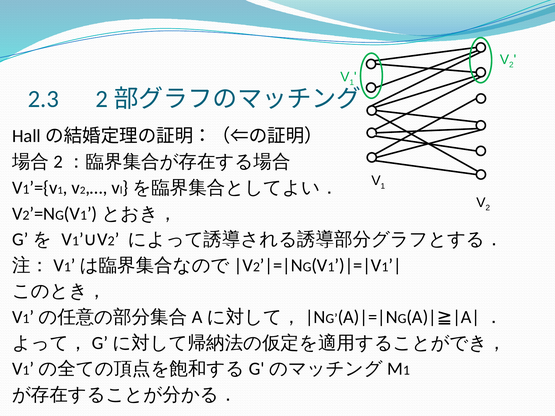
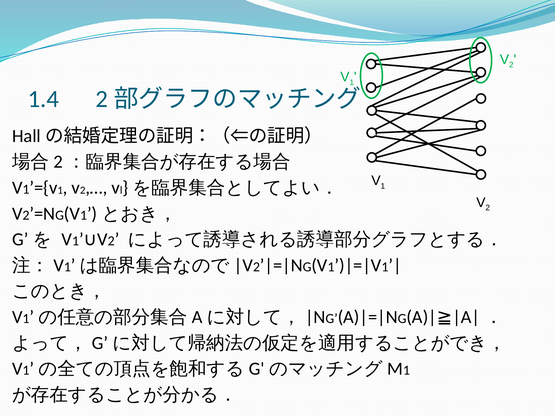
2.3: 2.3 -> 1.4 (43, 99)
